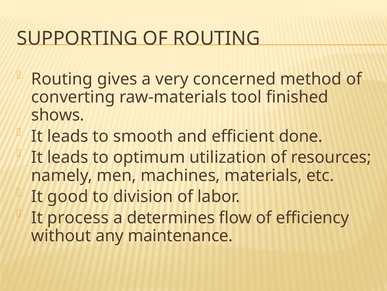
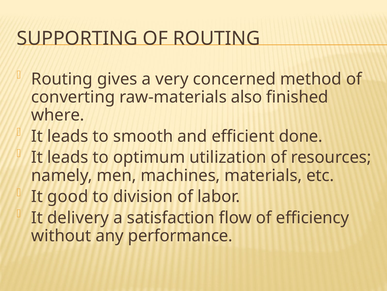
tool: tool -> also (246, 97)
shows: shows -> where (58, 115)
process: process -> delivery (78, 217)
determines: determines -> satisfaction (171, 217)
maintenance: maintenance -> performance (180, 235)
